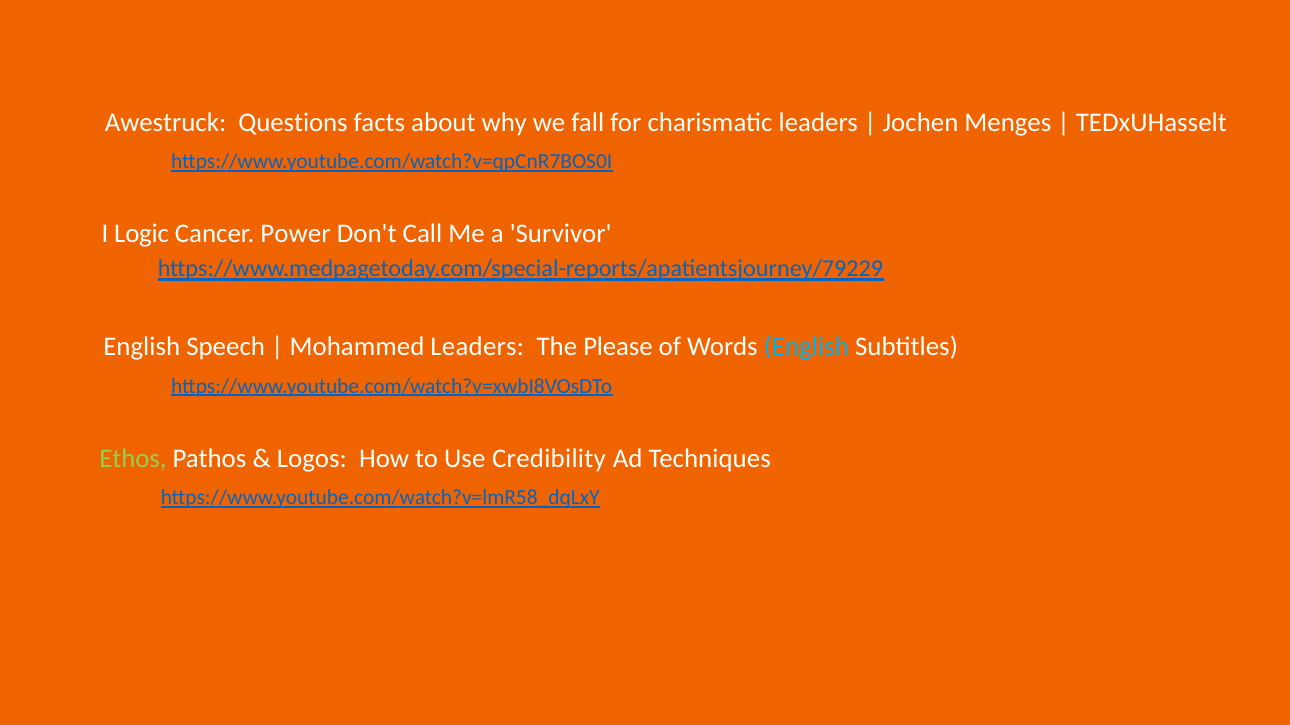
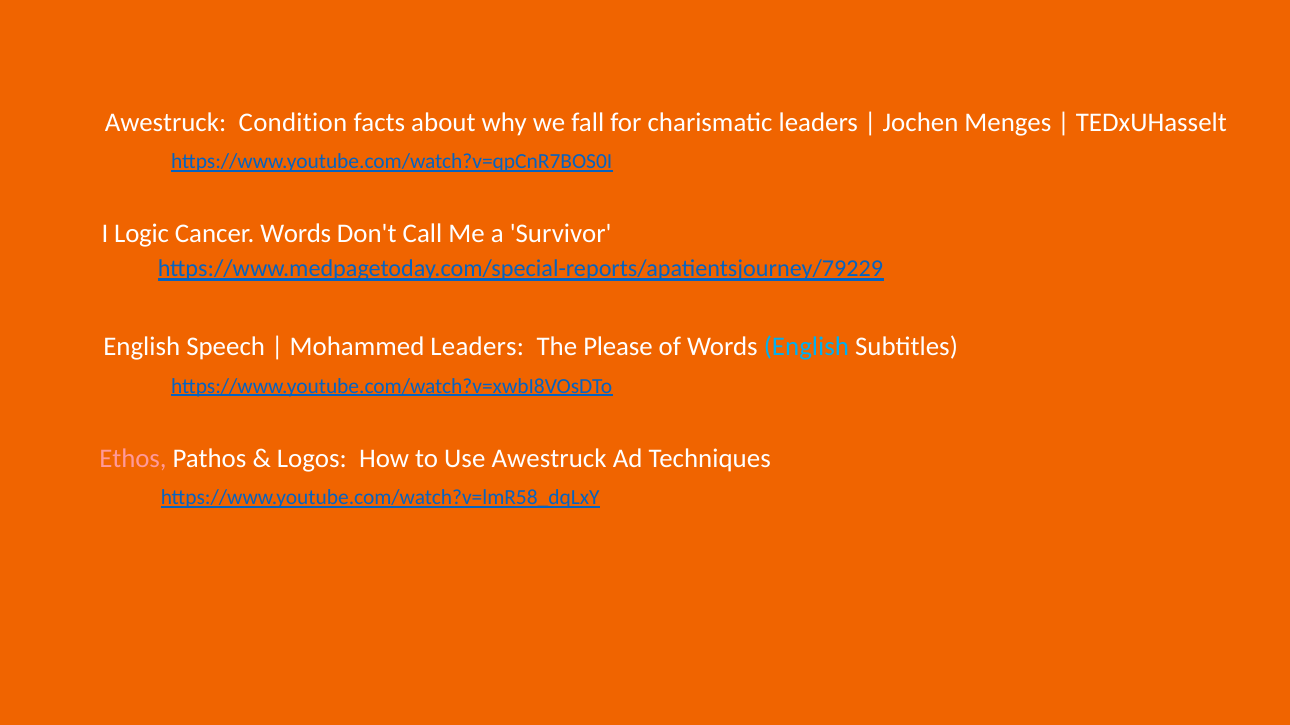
Questions: Questions -> Condition (293, 123)
Cancer Power: Power -> Words (296, 234)
Ethos colour: light green -> pink (133, 459)
Use Credibility: Credibility -> Awestruck (549, 459)
